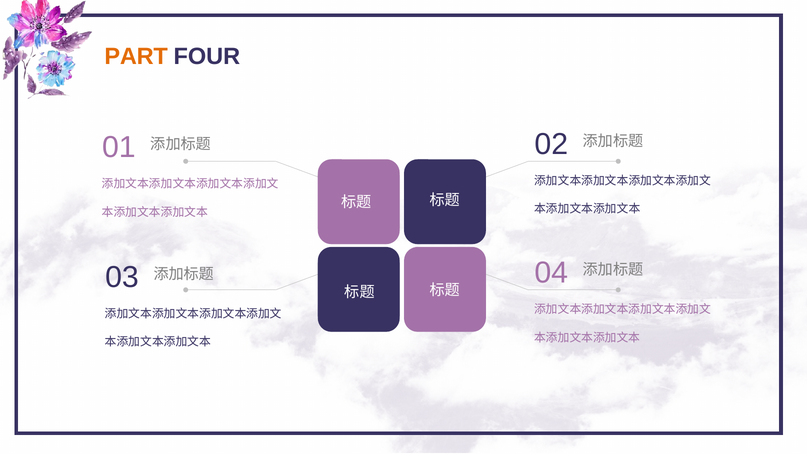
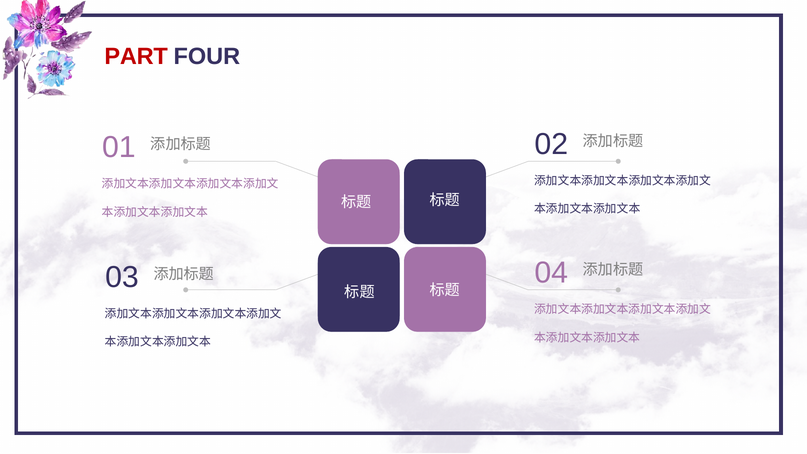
PART colour: orange -> red (136, 56)
